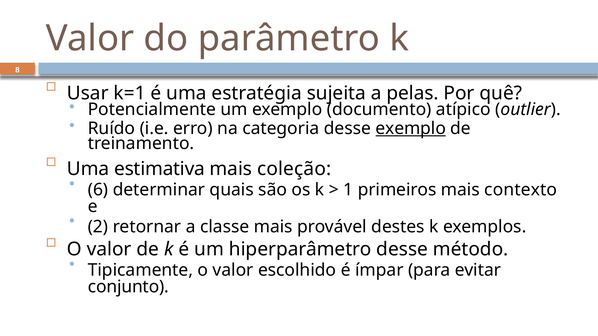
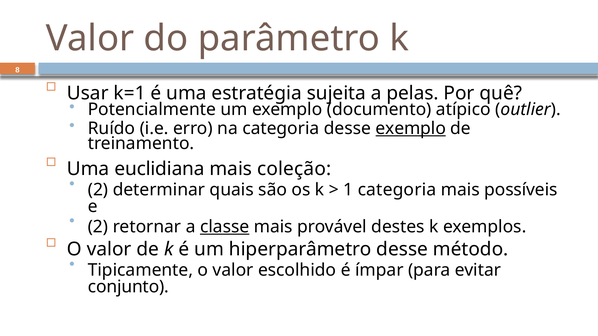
estimativa: estimativa -> euclidiana (160, 169)
6: 6 -> 2 (98, 190)
1 primeiros: primeiros -> categoria (397, 190)
contexto: contexto -> possíveis (521, 190)
classe underline: none -> present (225, 227)
